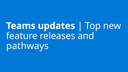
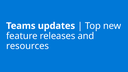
pathways: pathways -> resources (28, 46)
